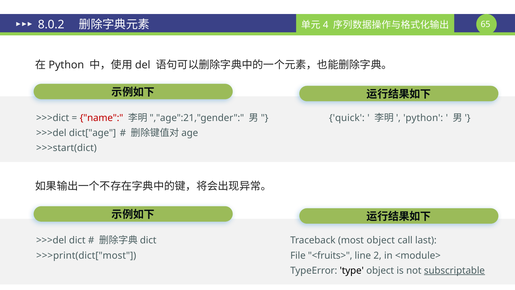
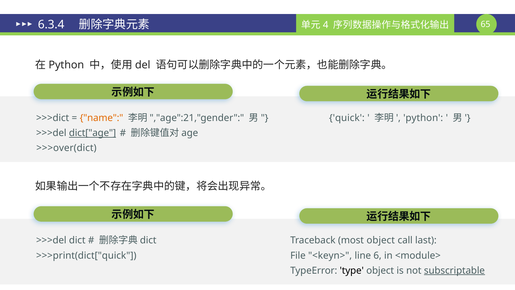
8.0.2: 8.0.2 -> 6.3.4 (51, 25)
name colour: red -> orange (101, 118)
dict["age underline: none -> present (93, 133)
>>>start(dict: >>>start(dict -> >>>over(dict (66, 148)
>>>print(dict["most: >>>print(dict["most -> >>>print(dict["quick (86, 255)
<fruits>: <fruits> -> <keyn> (330, 255)
2: 2 -> 6 (378, 255)
